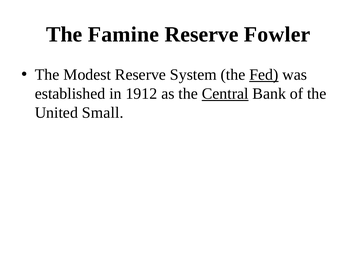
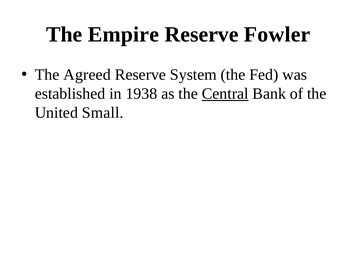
Famine: Famine -> Empire (123, 35)
Modest: Modest -> Agreed (87, 75)
Fed underline: present -> none (264, 75)
1912: 1912 -> 1938 (141, 94)
